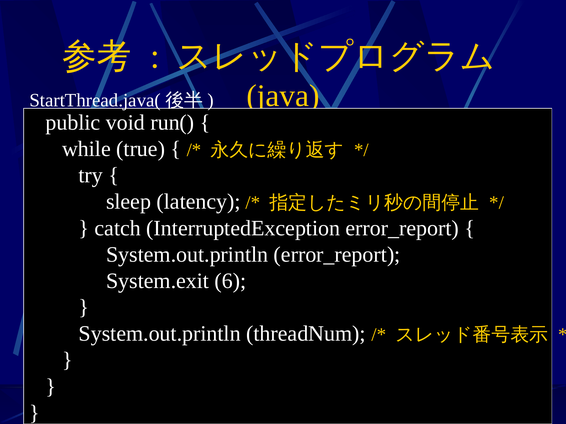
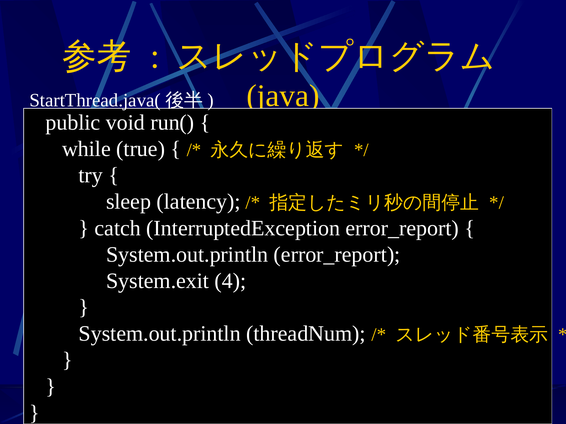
6: 6 -> 4 (230, 281)
